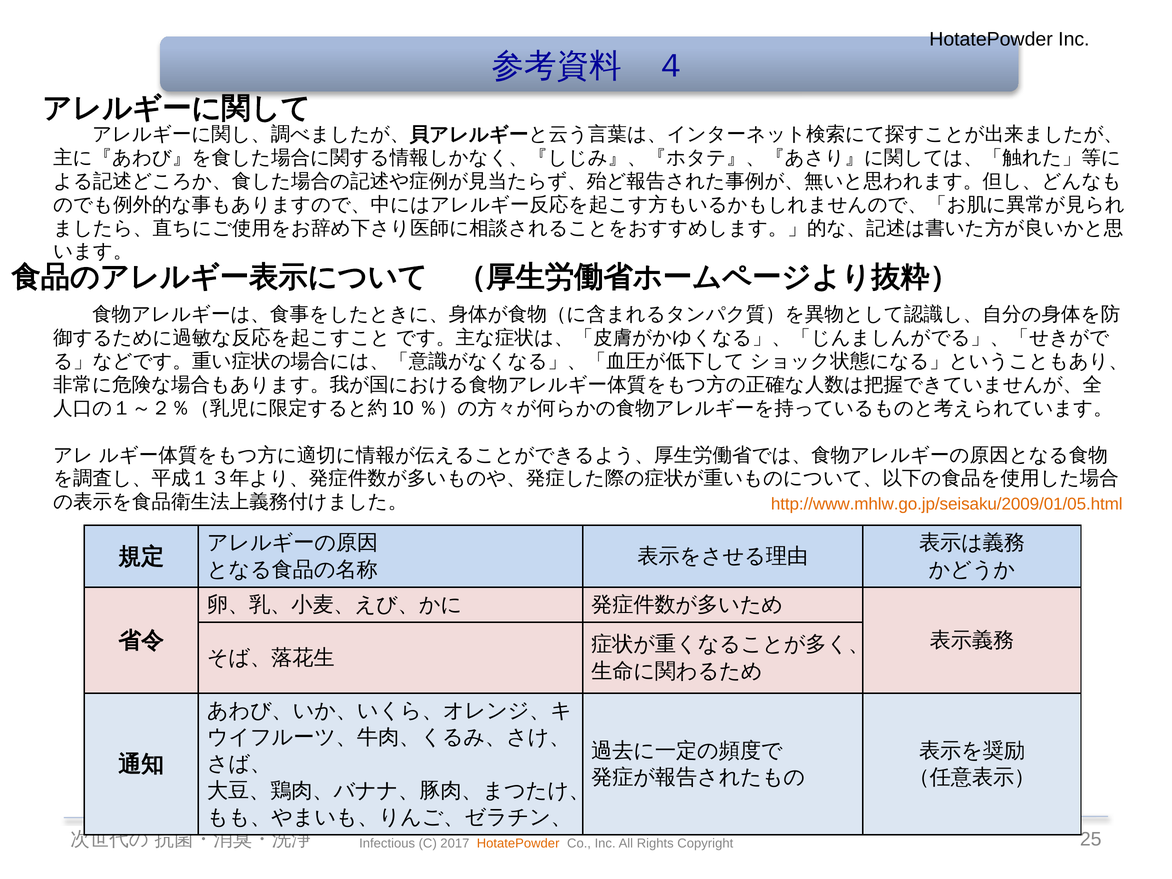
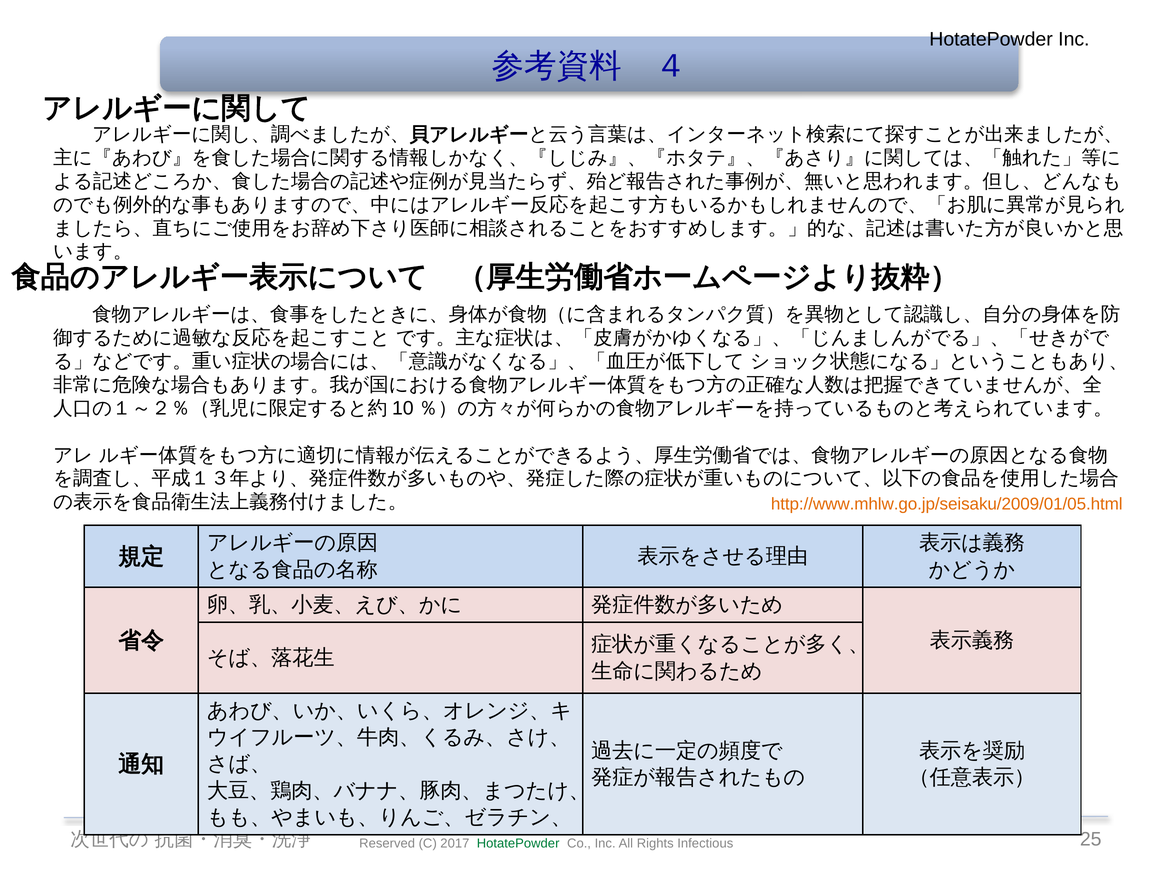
Infectious: Infectious -> Reserved (387, 844)
HotatePowder colour: orange -> green (518, 844)
Copyright: Copyright -> Infectious (705, 844)
